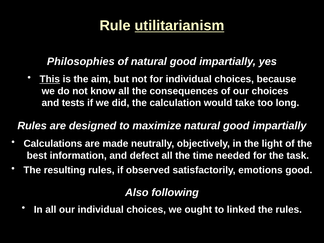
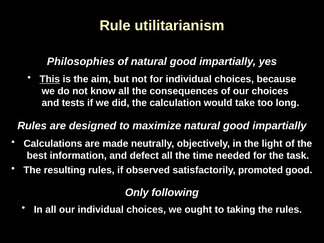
utilitarianism underline: present -> none (180, 26)
emotions: emotions -> promoted (261, 170)
Also: Also -> Only (137, 192)
linked: linked -> taking (241, 210)
